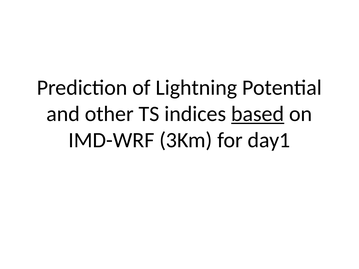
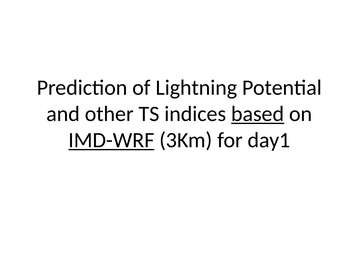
IMD-WRF underline: none -> present (111, 140)
